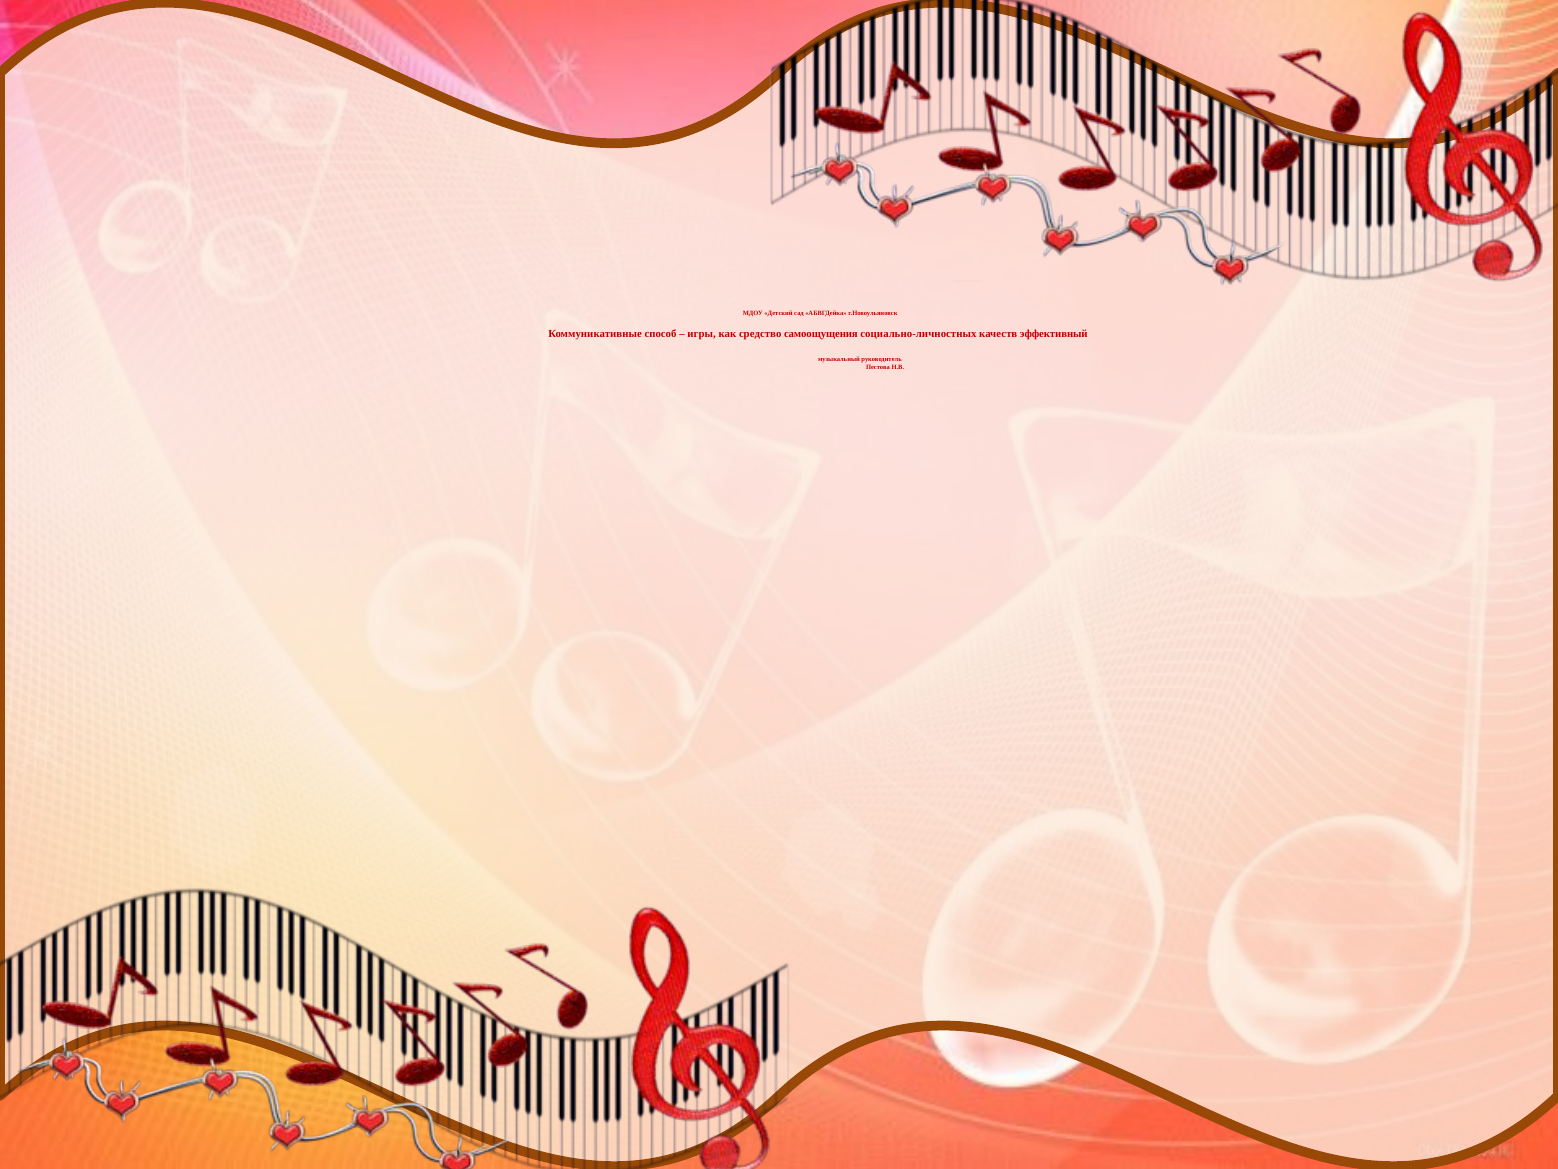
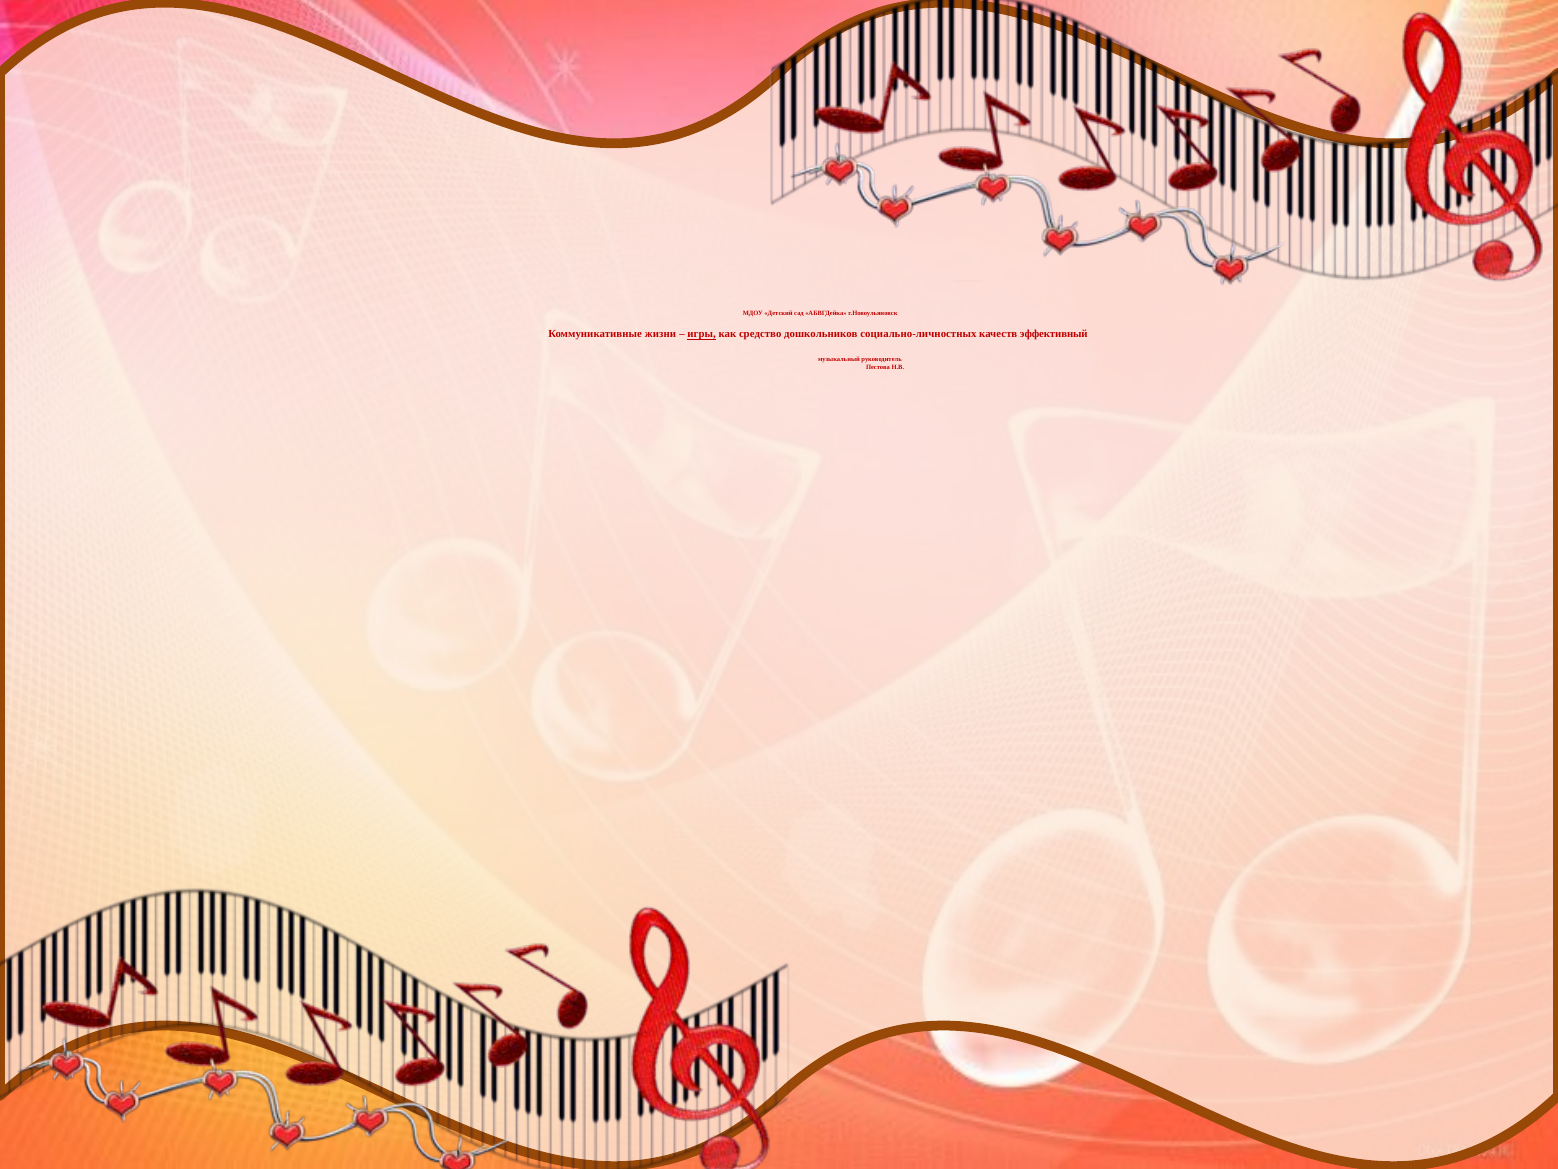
способ: способ -> жизни (660, 334)
игры underline: none -> present (702, 334)
самоощущения: самоощущения -> дошкольников (821, 334)
